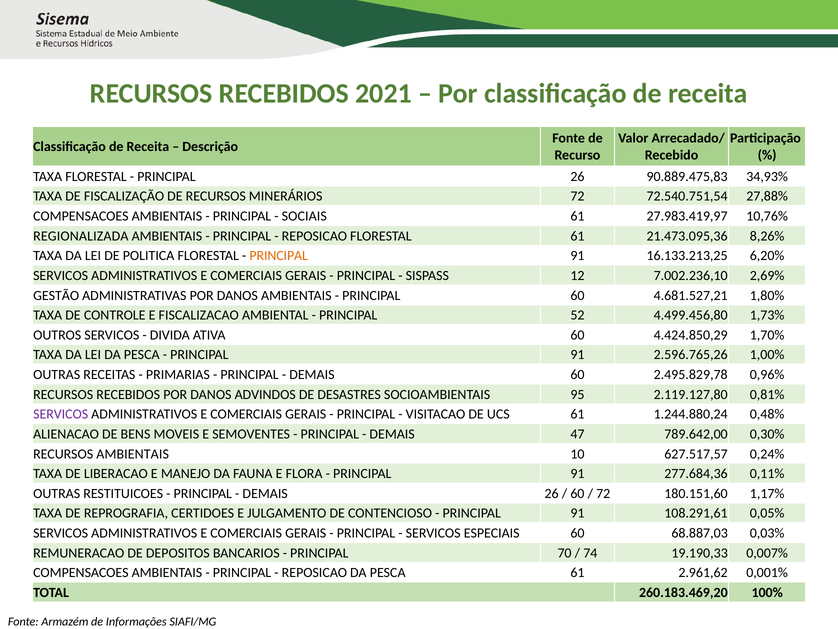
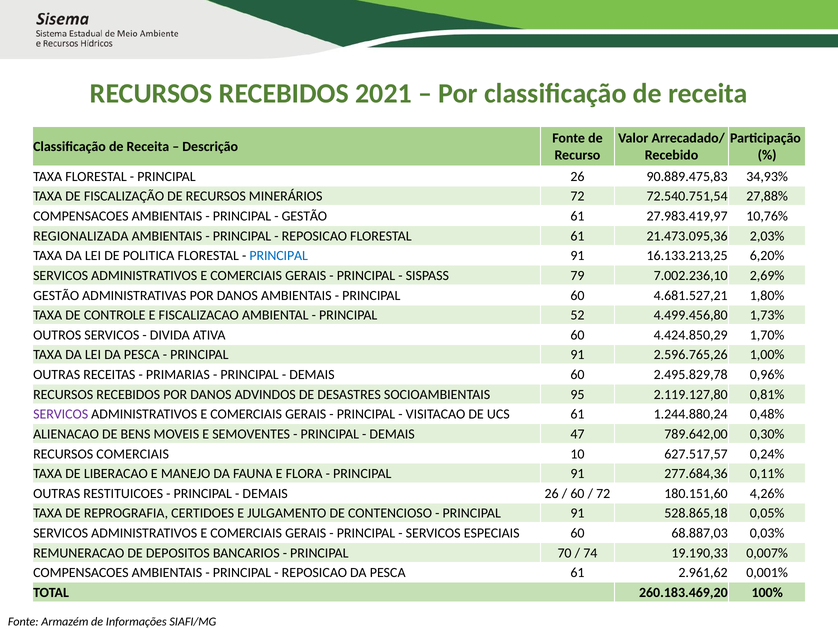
SOCIAIS: SOCIAIS -> GESTÃO (304, 216)
8,26%: 8,26% -> 2,03% (767, 236)
PRINCIPAL colour: orange -> blue (279, 256)
12: 12 -> 79 (577, 275)
RECURSOS AMBIENTAIS: AMBIENTAIS -> COMERCIAIS (133, 454)
1,17%: 1,17% -> 4,26% (767, 493)
108.291,61: 108.291,61 -> 528.865,18 (696, 513)
